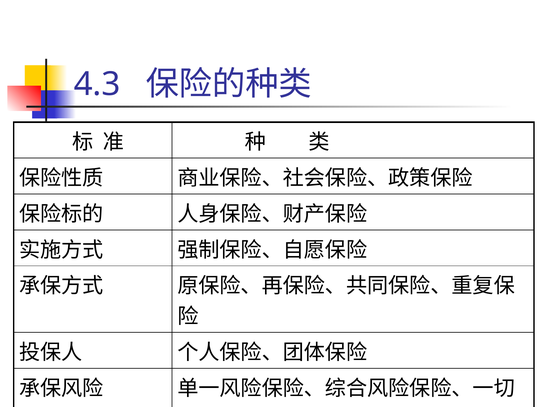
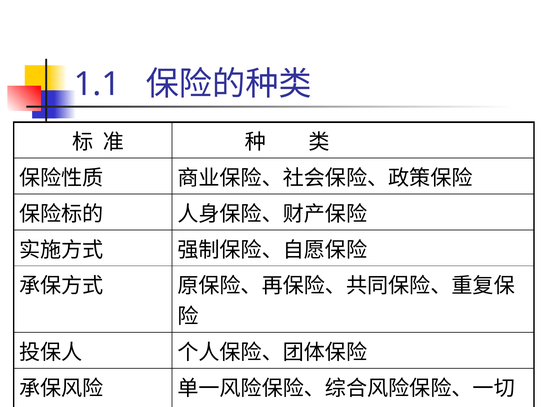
4.3: 4.3 -> 1.1 (97, 84)
